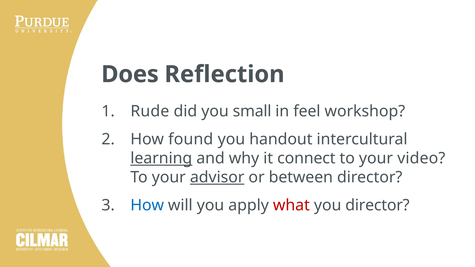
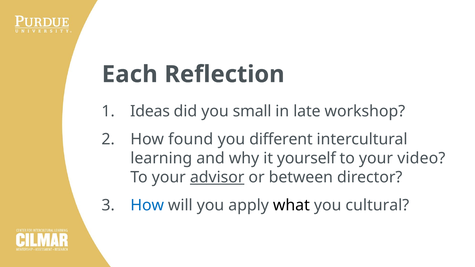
Does: Does -> Each (130, 74)
Rude: Rude -> Ideas (150, 111)
feel: feel -> late (307, 111)
handout: handout -> different (281, 139)
learning underline: present -> none (161, 158)
connect: connect -> yourself (306, 158)
what colour: red -> black (291, 205)
you director: director -> cultural (377, 205)
